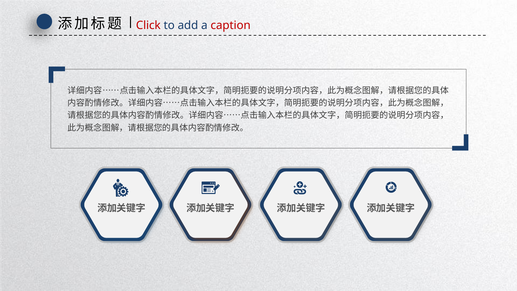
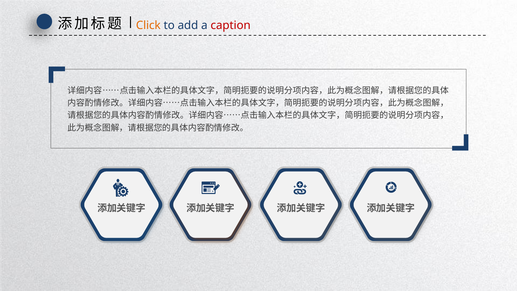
Click colour: red -> orange (148, 25)
